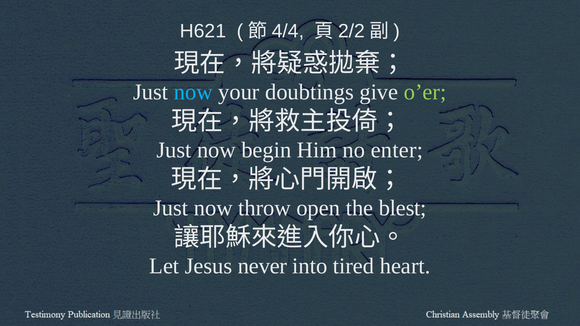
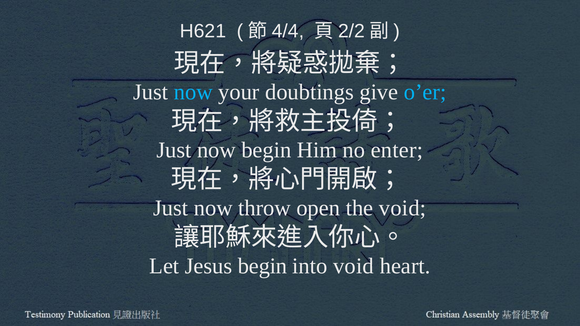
o’er colour: light green -> light blue (425, 92)
the blest: blest -> void (402, 208)
Jesus never: never -> begin (262, 266)
into tired: tired -> void (353, 266)
